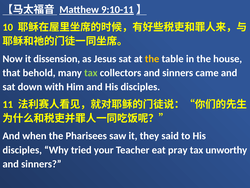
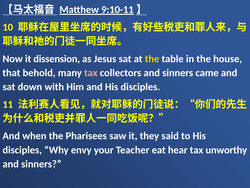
tax colour: light green -> pink (91, 73)
tried: tried -> envy (81, 150)
pray: pray -> hear (178, 150)
